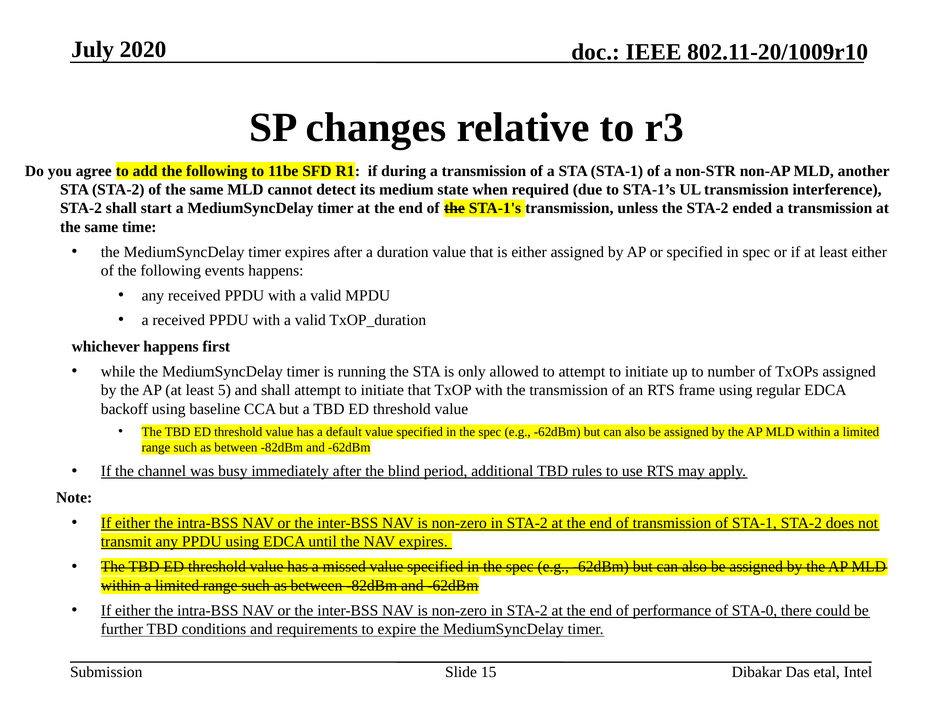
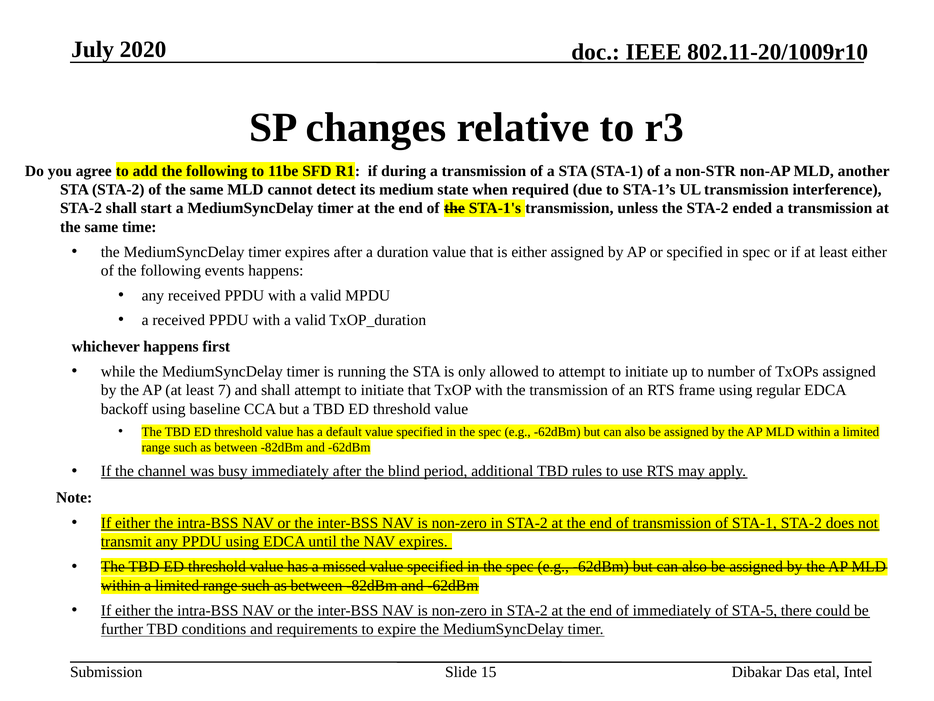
5: 5 -> 7 (224, 390)
of performance: performance -> immediately (672, 610)
STA-0: STA-0 -> STA-5 (754, 610)
